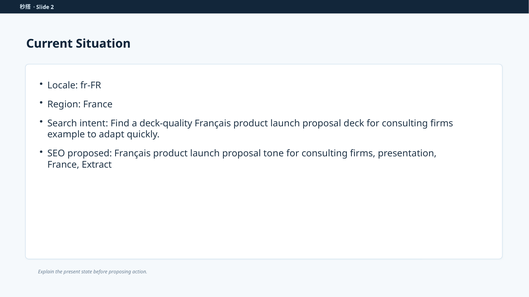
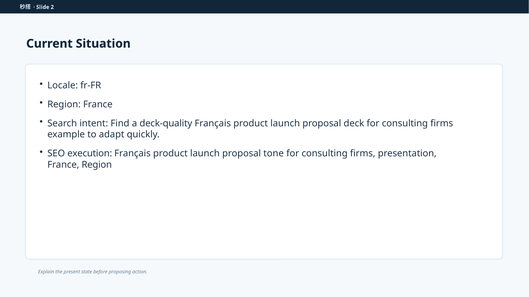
proposed: proposed -> execution (90, 154)
France Extract: Extract -> Region (97, 165)
